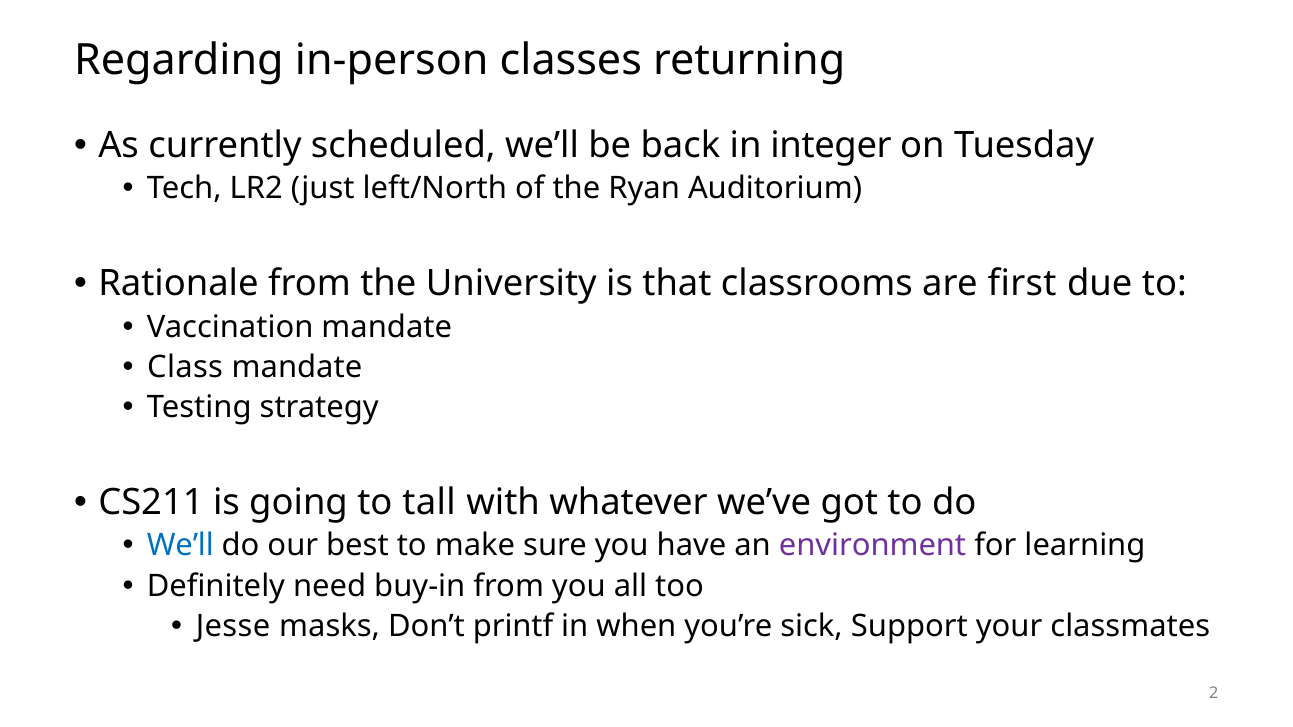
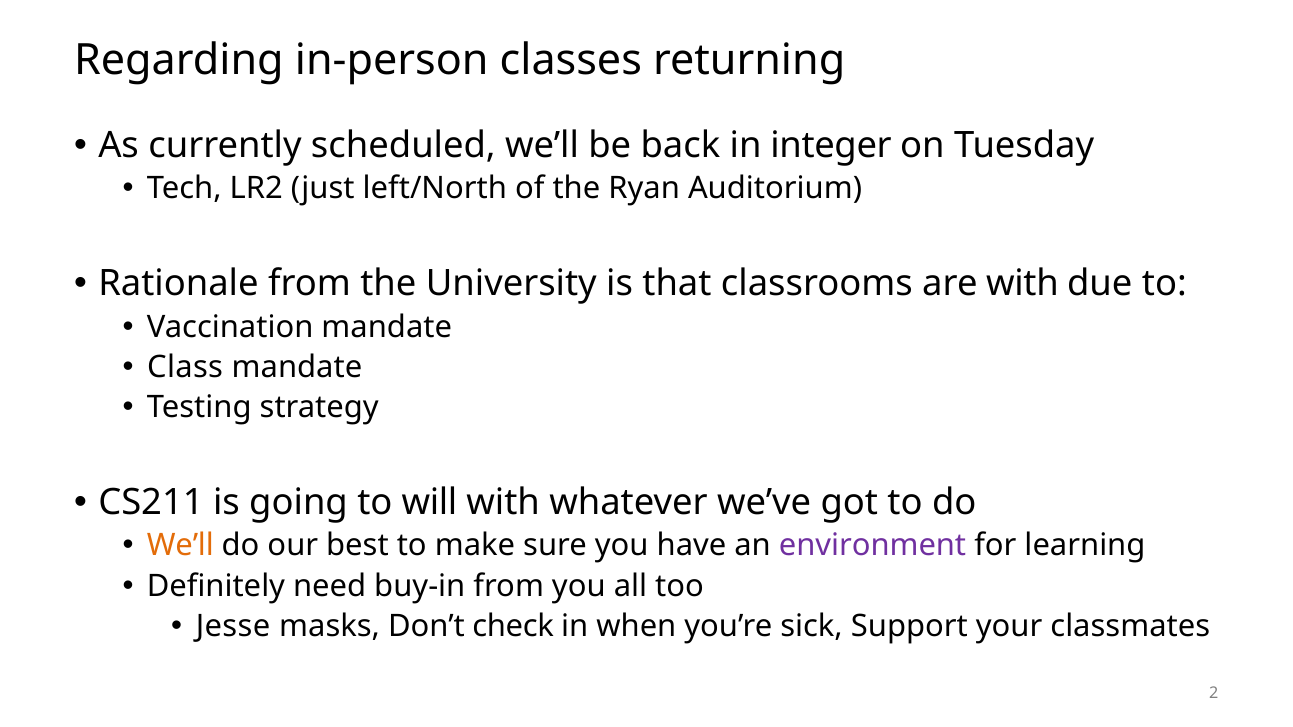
are first: first -> with (1022, 284)
tall: tall -> will (430, 503)
We’ll colour: blue -> orange (180, 546)
printf: printf -> check (513, 626)
